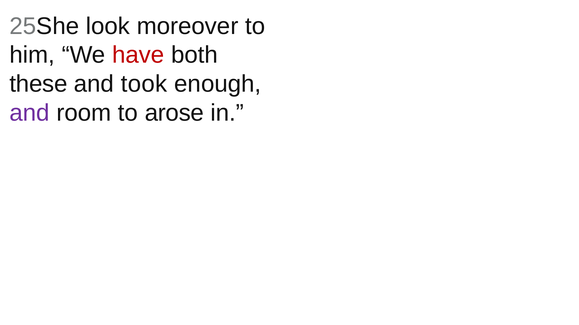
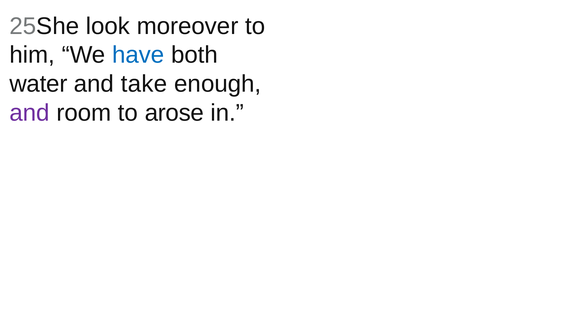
have colour: red -> blue (138, 55)
these: these -> water (38, 84)
took: took -> take (144, 84)
